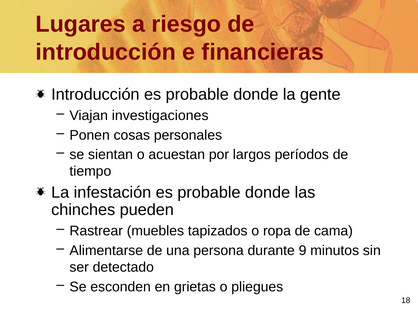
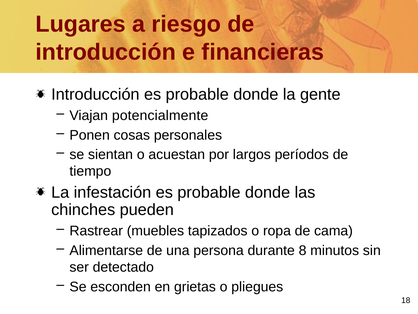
investigaciones: investigaciones -> potencialmente (160, 115)
9: 9 -> 8 (303, 250)
